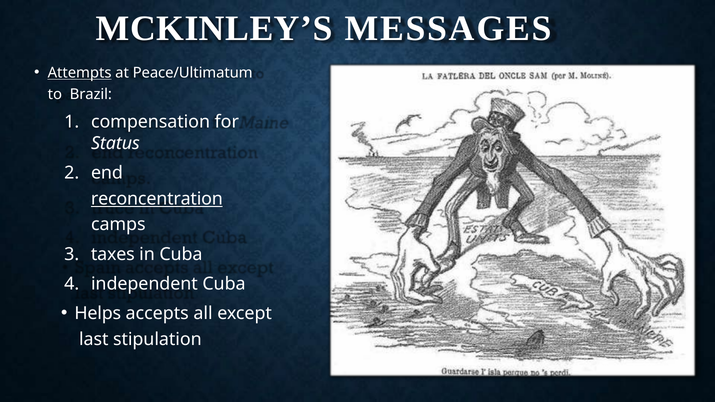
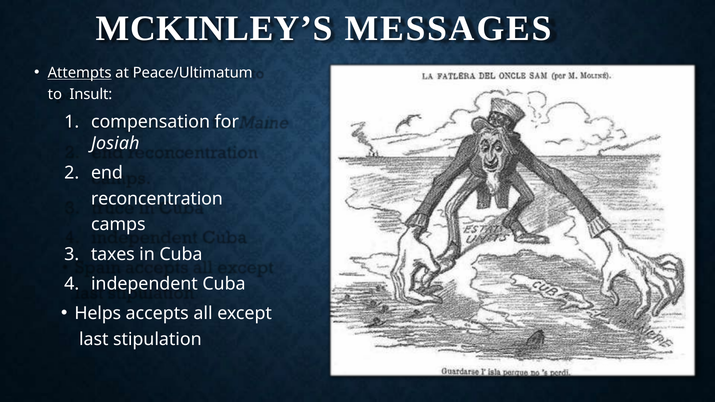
Brazil: Brazil -> Insult (91, 94)
Status: Status -> Josiah (115, 143)
reconcentration underline: present -> none (157, 199)
